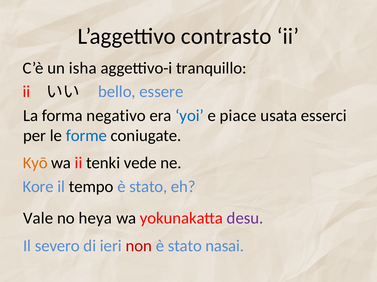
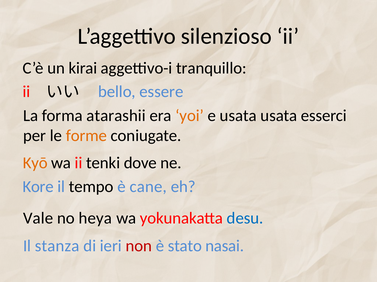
contrasto: contrasto -> silenzioso (226, 36)
isha: isha -> kirai (83, 68)
negativo: negativo -> atarashii (116, 116)
yoi colour: blue -> orange (190, 116)
e piace: piace -> usata (238, 116)
forme colour: blue -> orange (86, 136)
vede: vede -> dove (140, 163)
stato: stato -> cane (148, 187)
desu colour: purple -> blue (245, 219)
severo: severo -> stanza (57, 247)
